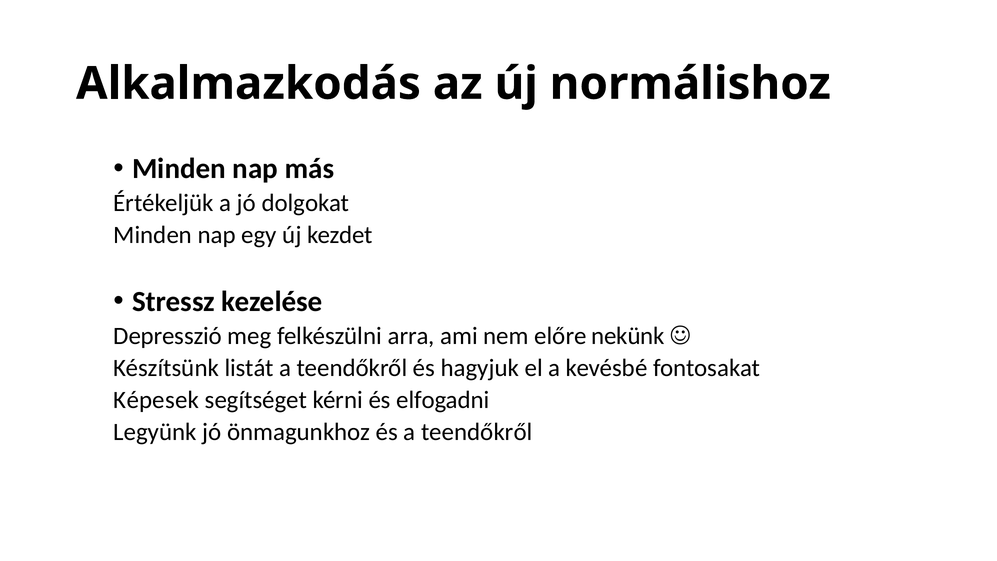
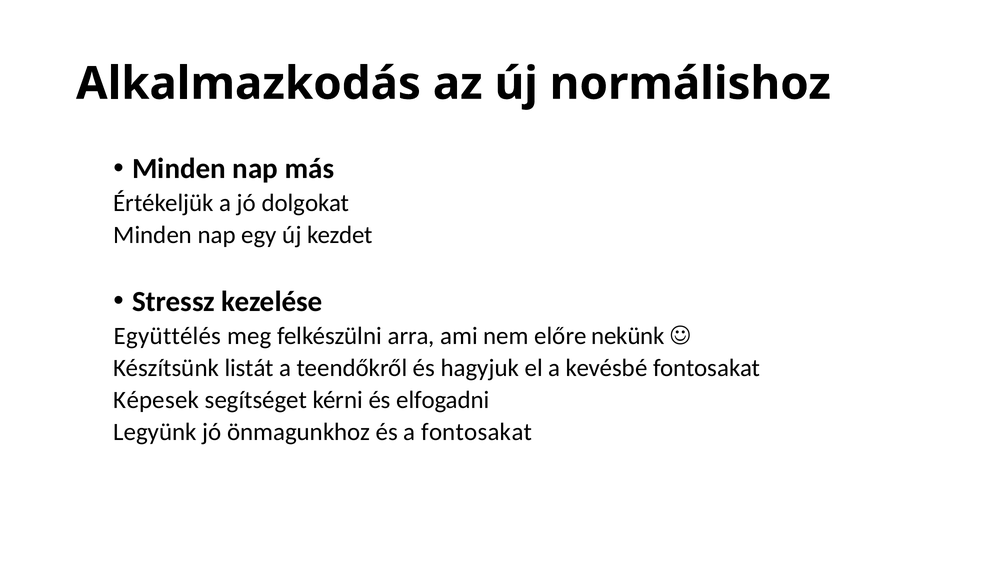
Depresszió: Depresszió -> Együttélés (167, 336)
és a teendőkről: teendőkről -> fontosakat (477, 432)
